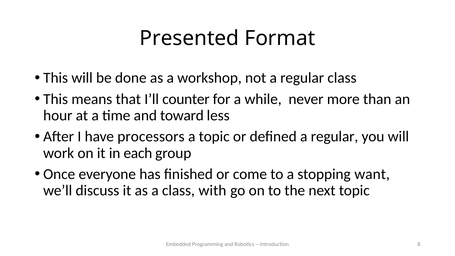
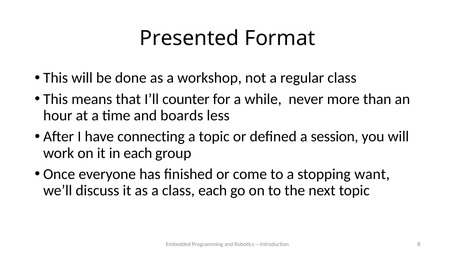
toward: toward -> boards (182, 115)
processors: processors -> connecting (151, 137)
defined a regular: regular -> session (335, 137)
class with: with -> each (213, 191)
